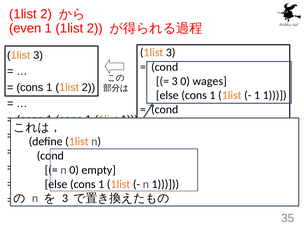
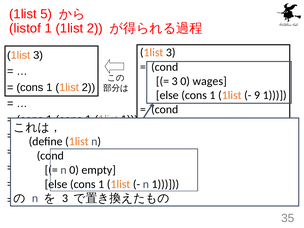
2: 2 -> 5 (46, 14)
even: even -> listof (25, 28)
1: 1 -> 9 (257, 95)
